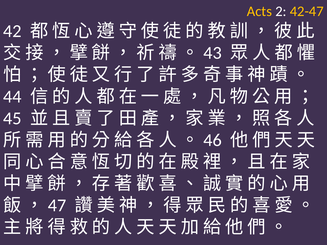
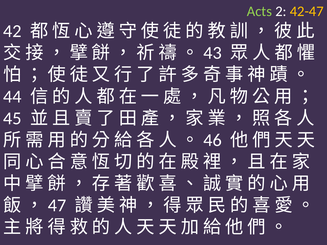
Acts colour: yellow -> light green (259, 11)
